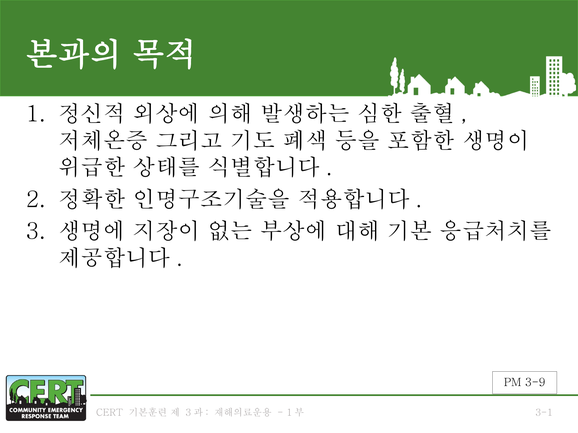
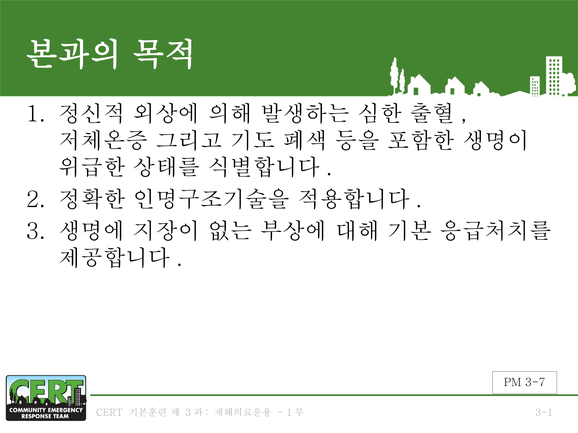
3-9: 3-9 -> 3-7 (535, 383)
